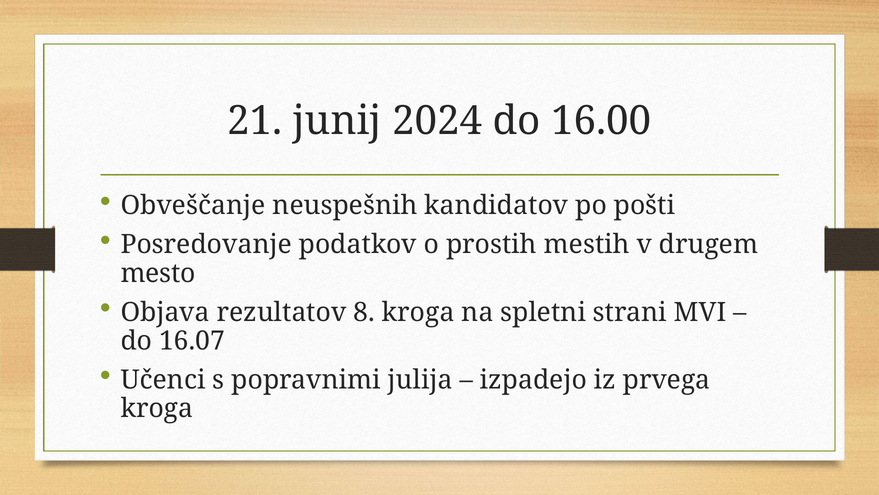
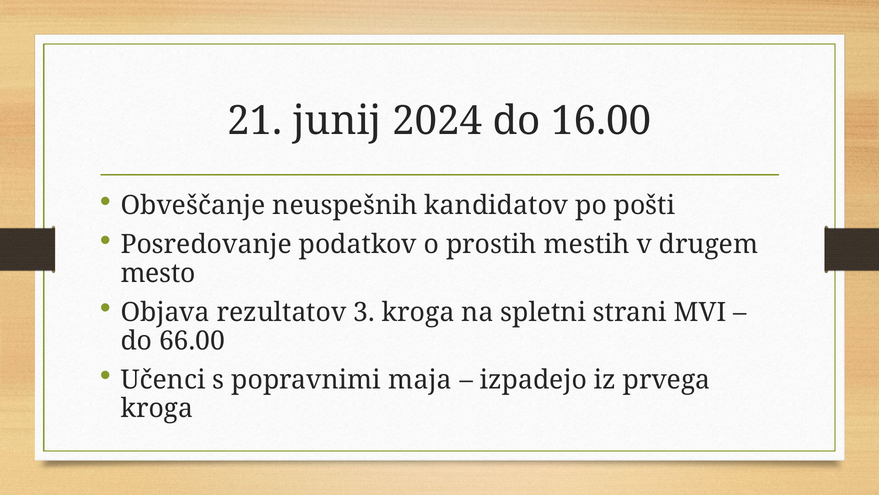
8: 8 -> 3 (364, 312)
16.07: 16.07 -> 66.00 (192, 341)
julija: julija -> maja (420, 379)
